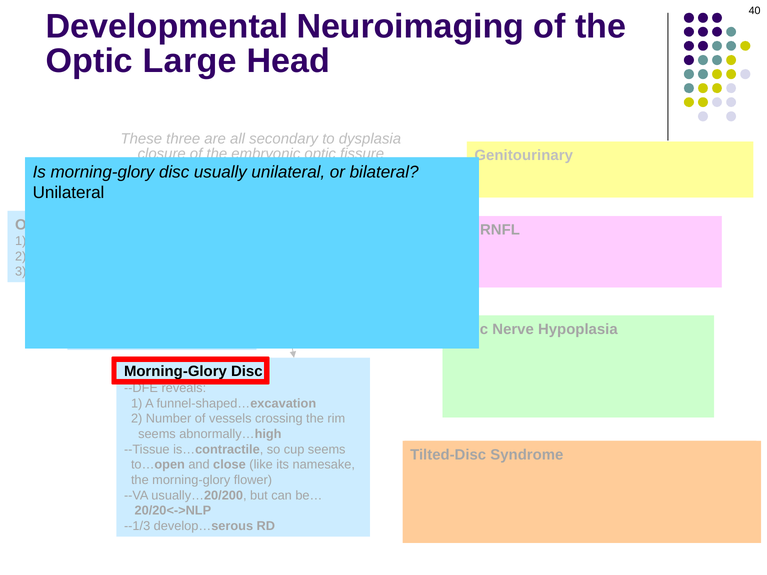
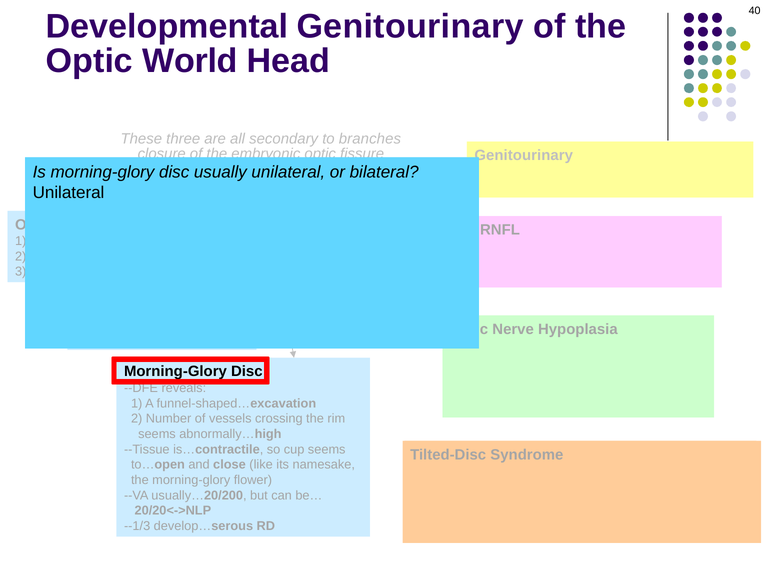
Developmental Neuroimaging: Neuroimaging -> Genitourinary (410, 26)
Optic Large: Large -> World (190, 61)
dysplasia: dysplasia -> branches (370, 139)
